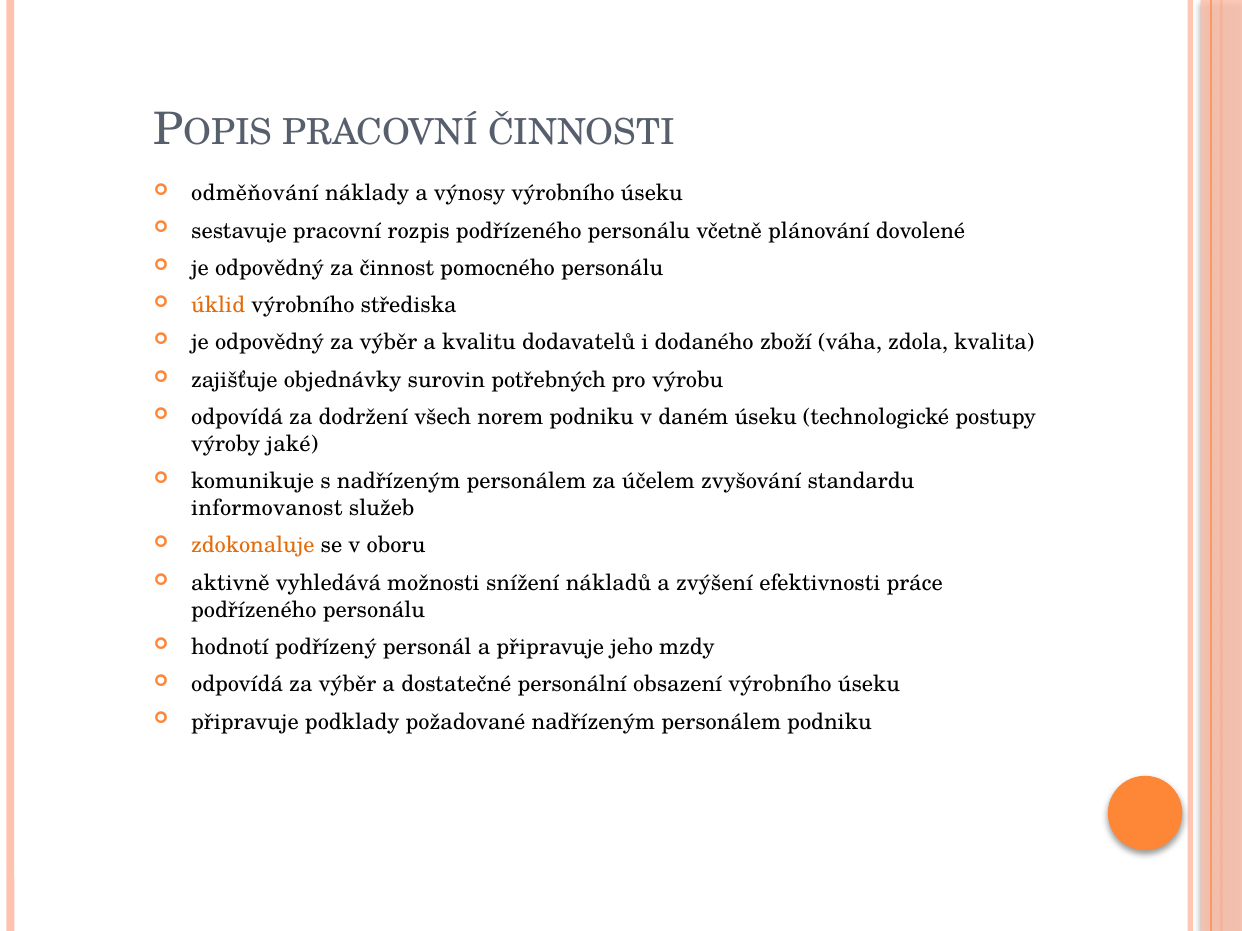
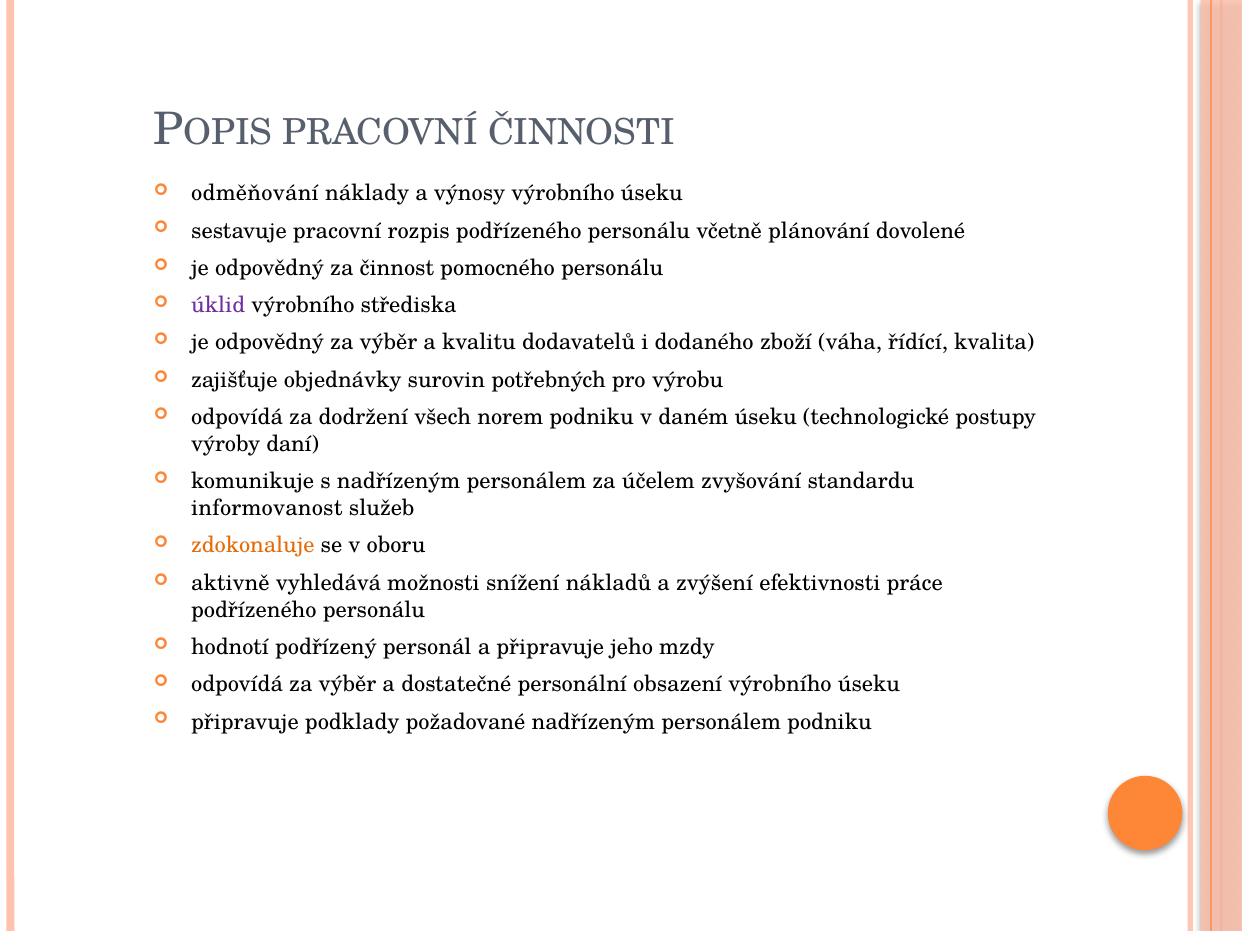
úklid colour: orange -> purple (218, 305)
zdola: zdola -> řídící (918, 343)
jaké: jaké -> daní (293, 444)
